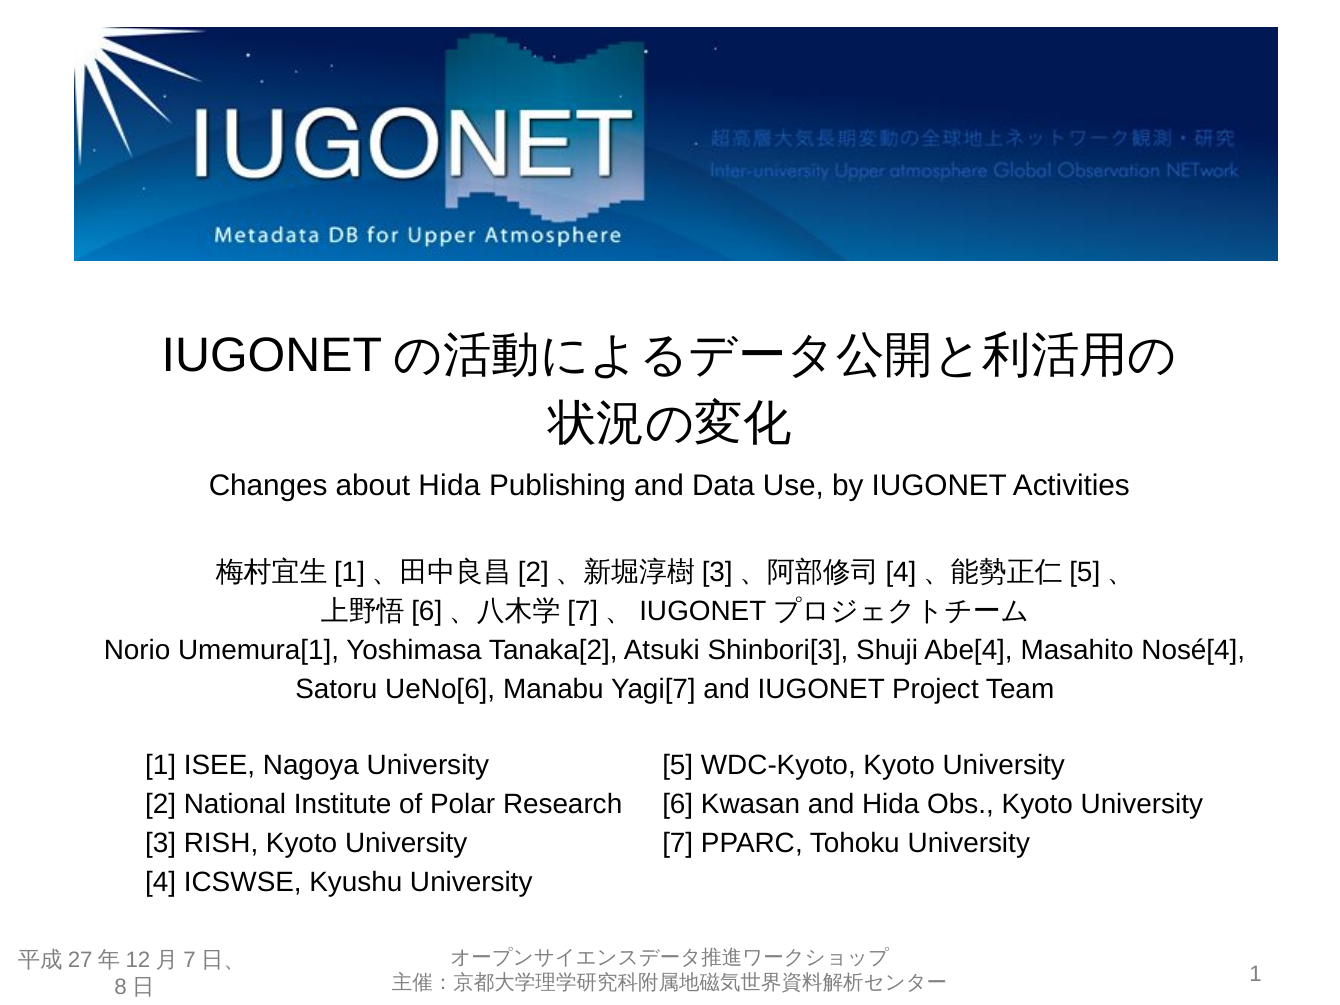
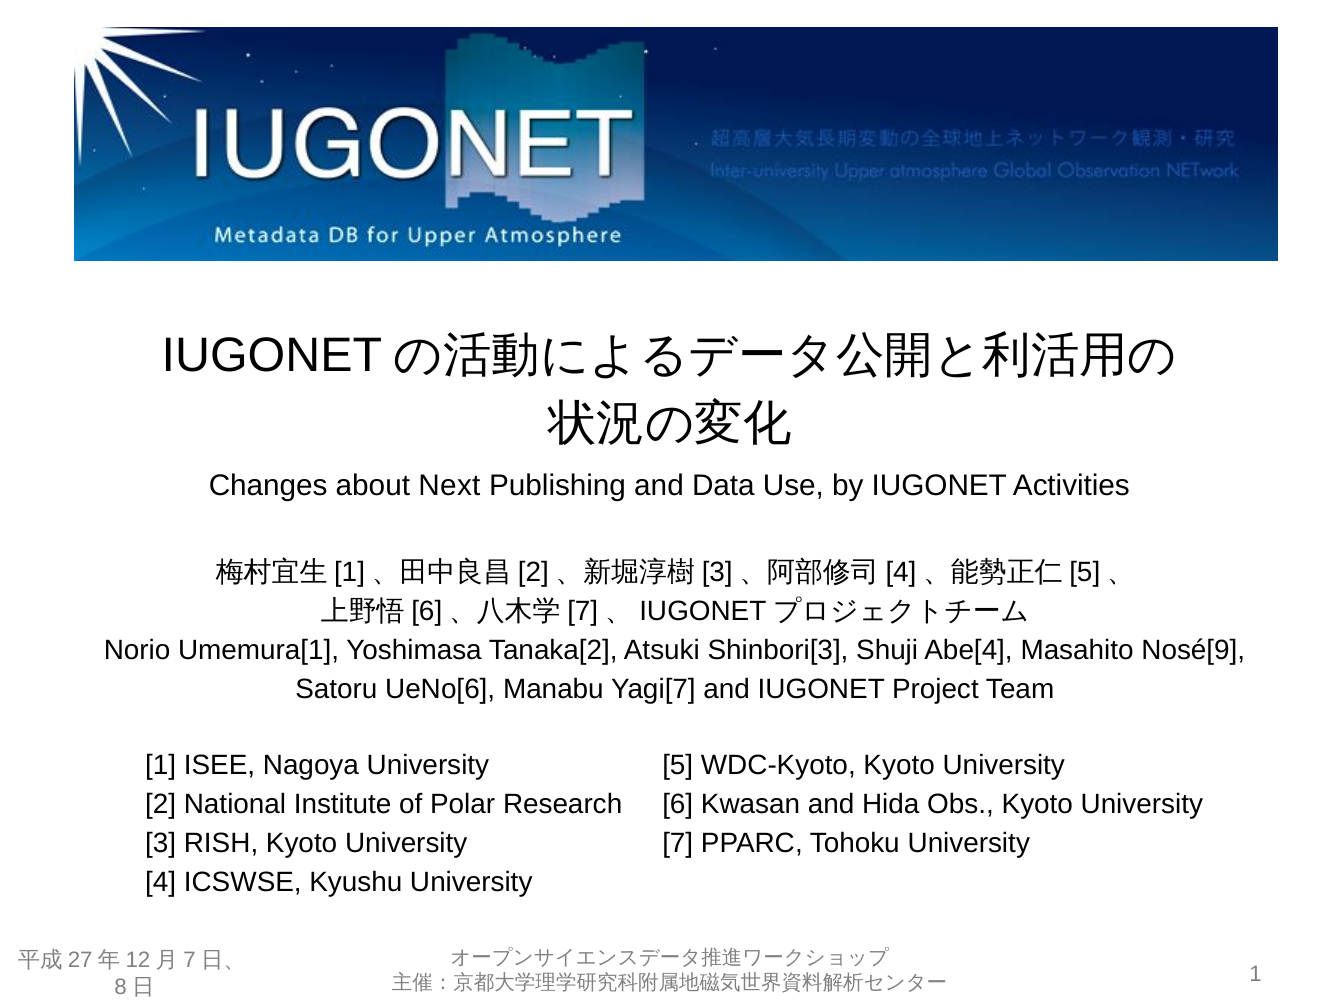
about Hida: Hida -> Next (449, 486)
Nosé[4: Nosé[4 -> Nosé[9 (1193, 651)
